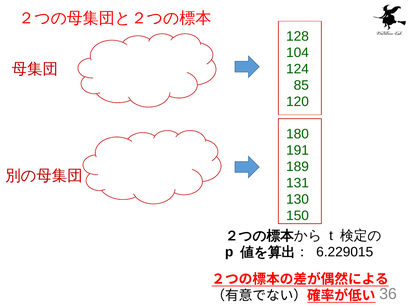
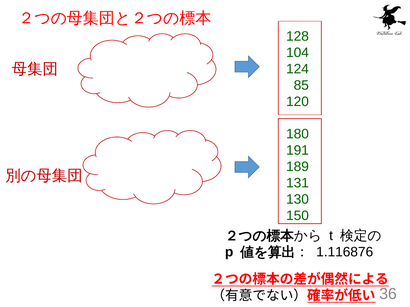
6.229015: 6.229015 -> 1.116876 (345, 252)
